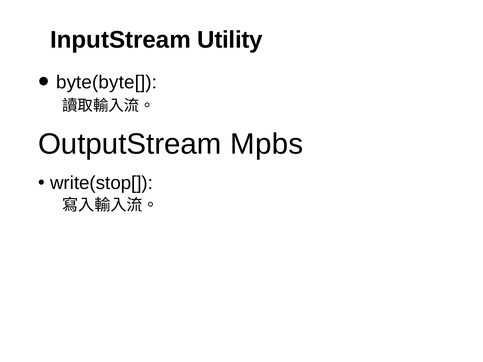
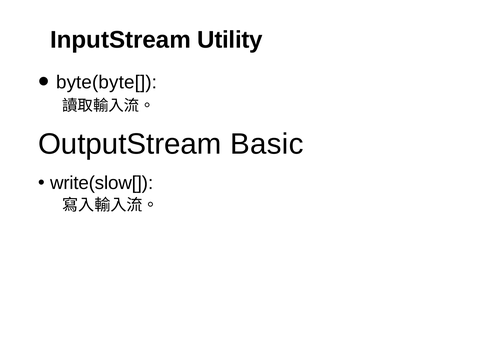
Mpbs: Mpbs -> Basic (267, 144)
write(stop[: write(stop[ -> write(slow[ (102, 183)
